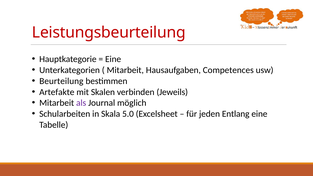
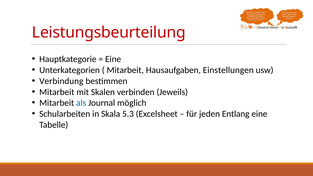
Competences: Competences -> Einstellungen (228, 70)
Beurteilung: Beurteilung -> Verbindung (61, 81)
Artefakte: Artefakte -> Mitarbeit (57, 92)
als colour: purple -> blue (81, 103)
5.0: 5.0 -> 5.3 (128, 114)
